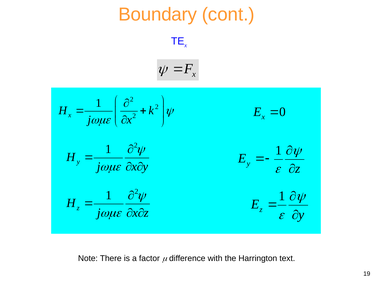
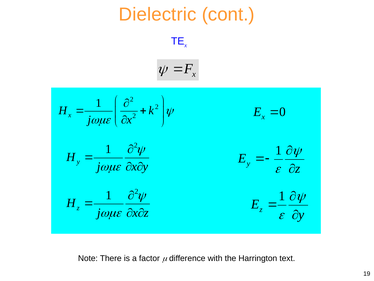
Boundary: Boundary -> Dielectric (158, 14)
